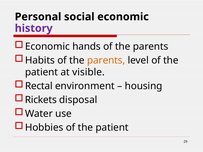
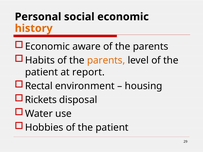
history colour: purple -> orange (34, 28)
hands: hands -> aware (87, 47)
visible: visible -> report (88, 72)
